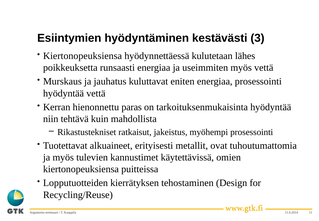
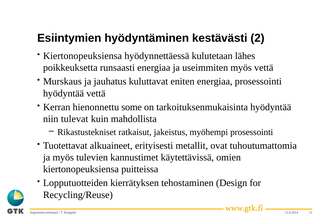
3: 3 -> 2 (258, 38)
paras: paras -> some (132, 107)
tehtävä: tehtävä -> tulevat (75, 119)
